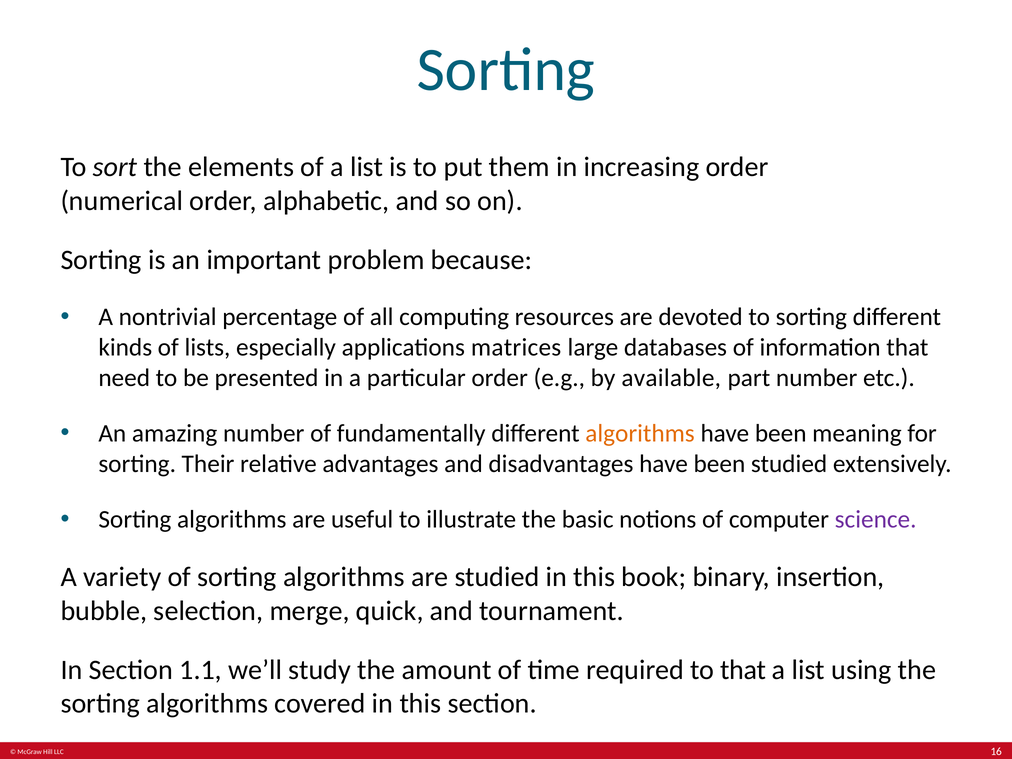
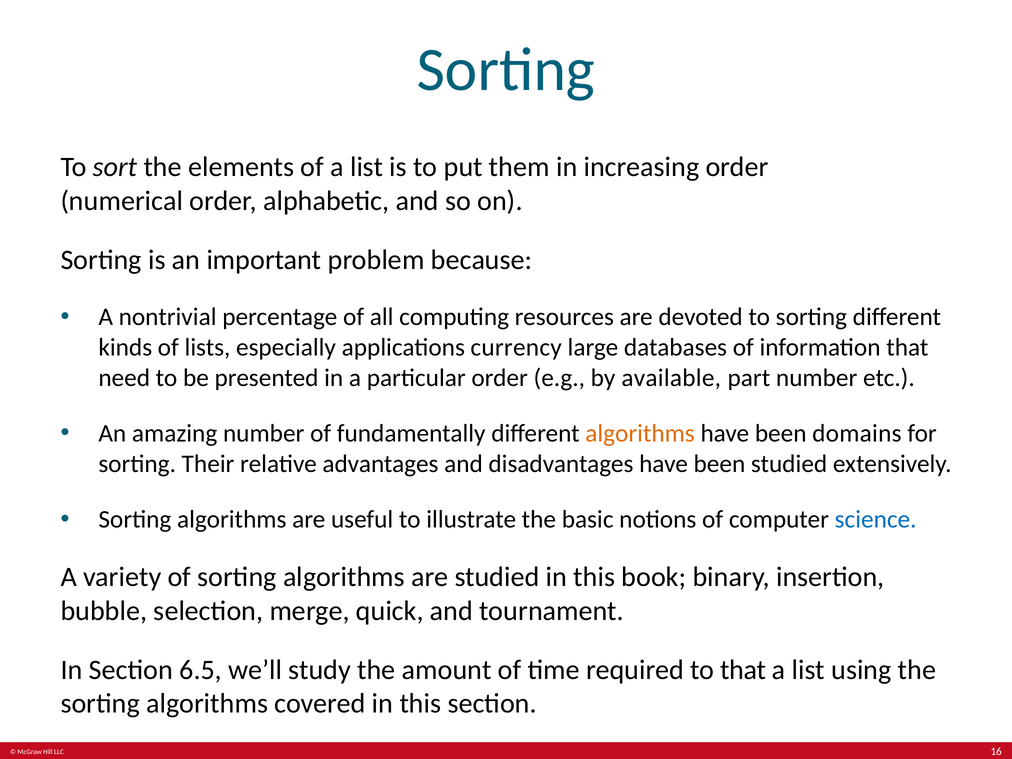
matrices: matrices -> currency (516, 347)
meaning: meaning -> domains (857, 434)
science colour: purple -> blue (876, 520)
1.1: 1.1 -> 6.5 (201, 670)
